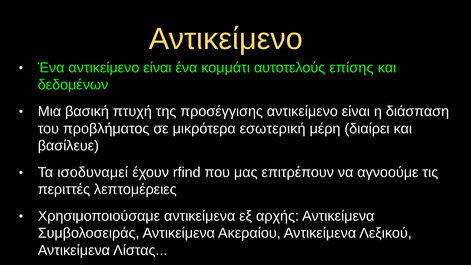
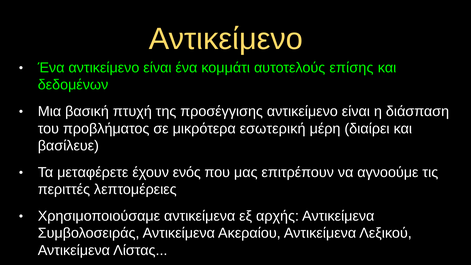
ισοδυναμεί: ισοδυναμεί -> μεταφέρετε (93, 172)
rfind: rfind -> ενός (187, 172)
